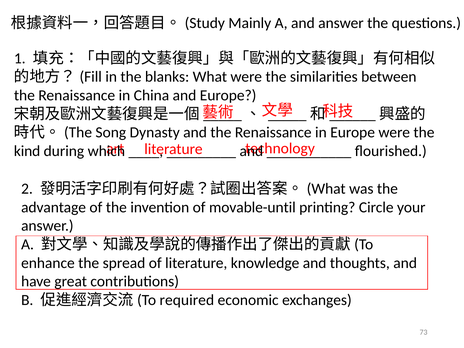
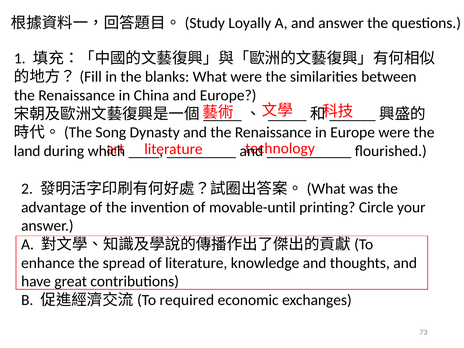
Mainly: Mainly -> Loyally (250, 23)
kind: kind -> land (27, 151)
